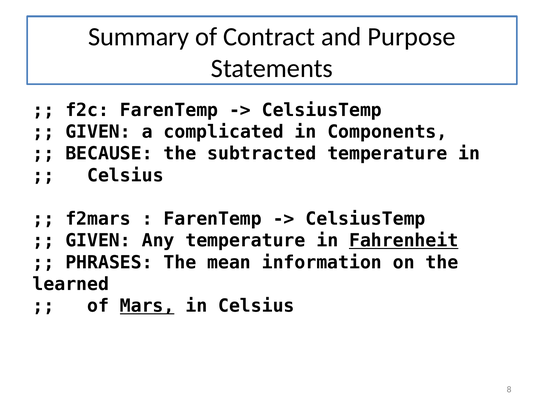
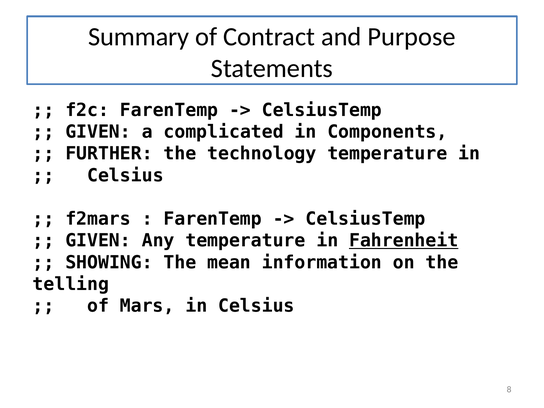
BECAUSE: BECAUSE -> FURTHER (109, 154)
subtracted: subtracted -> technology (262, 154)
PHRASES: PHRASES -> SHOWING (109, 262)
learned: learned -> telling (71, 284)
Mars underline: present -> none (147, 306)
